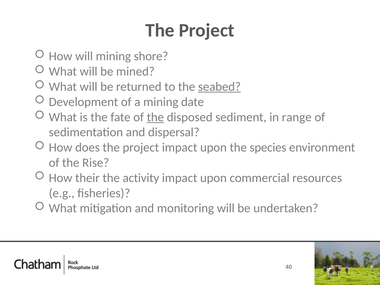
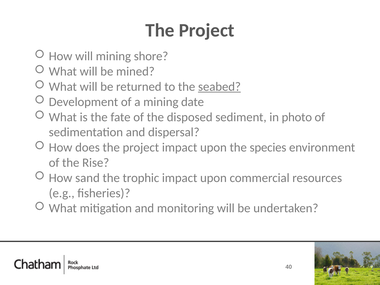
the underline: present -> none (155, 117)
range: range -> photo (297, 117)
their: their -> sand (87, 178)
activity: activity -> trophic (141, 178)
